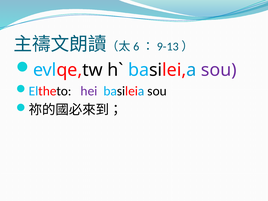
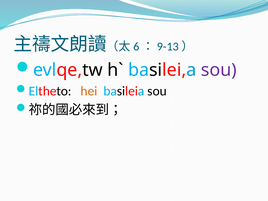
hei colour: purple -> orange (89, 91)
